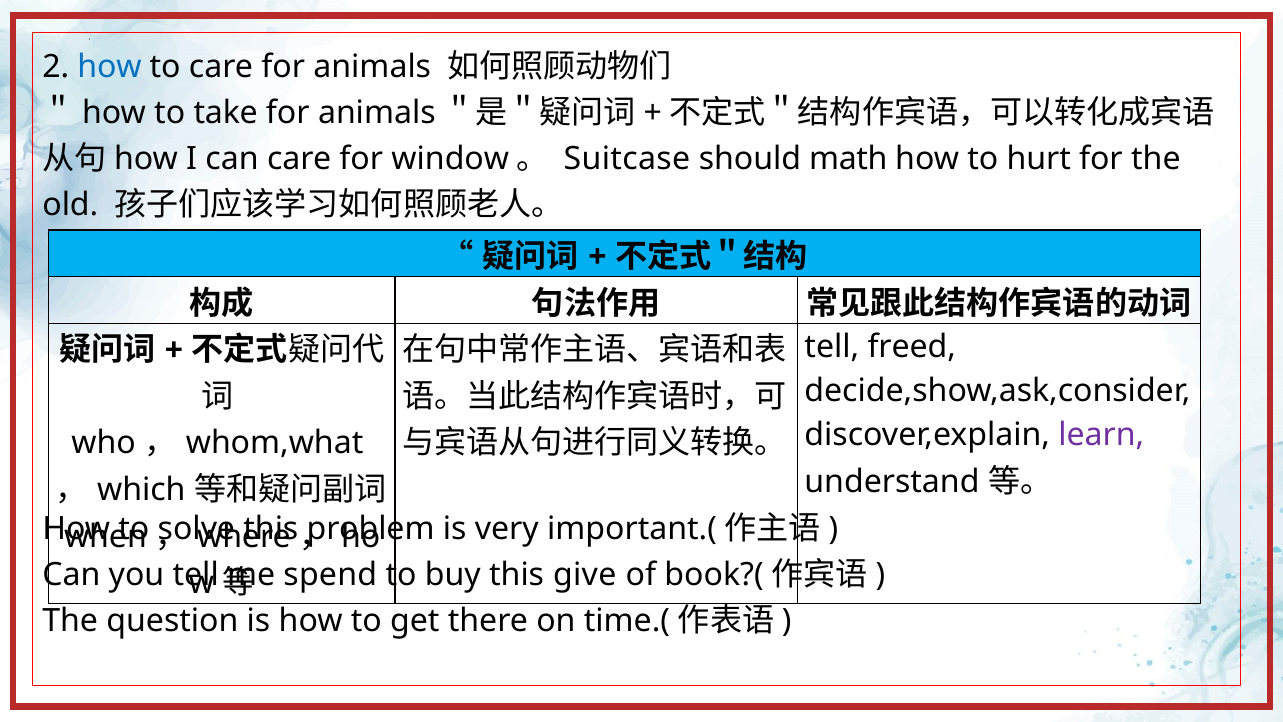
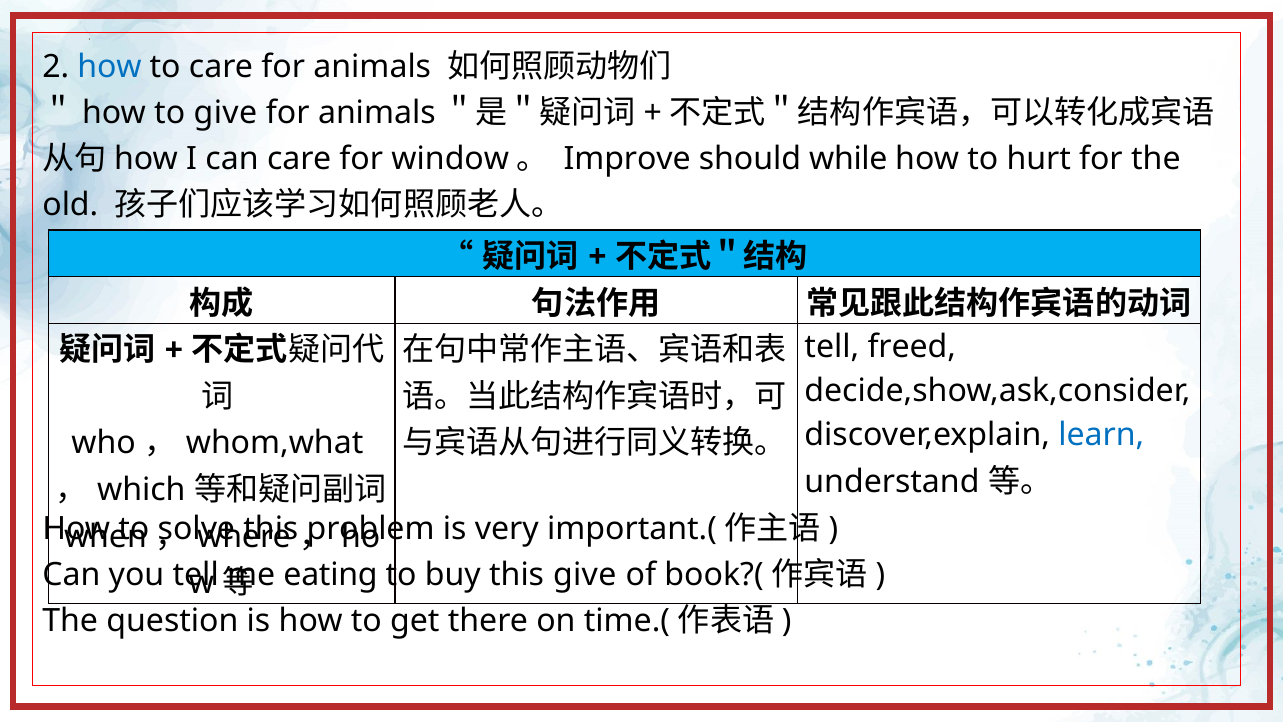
to take: take -> give (225, 113)
Suitcase: Suitcase -> Improve (627, 159)
math: math -> while (848, 159)
learn colour: purple -> blue (1101, 435)
spend: spend -> eating (331, 575)
